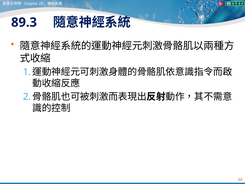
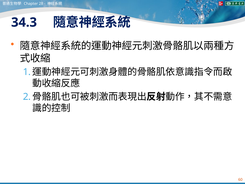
89.3: 89.3 -> 34.3 (24, 22)
